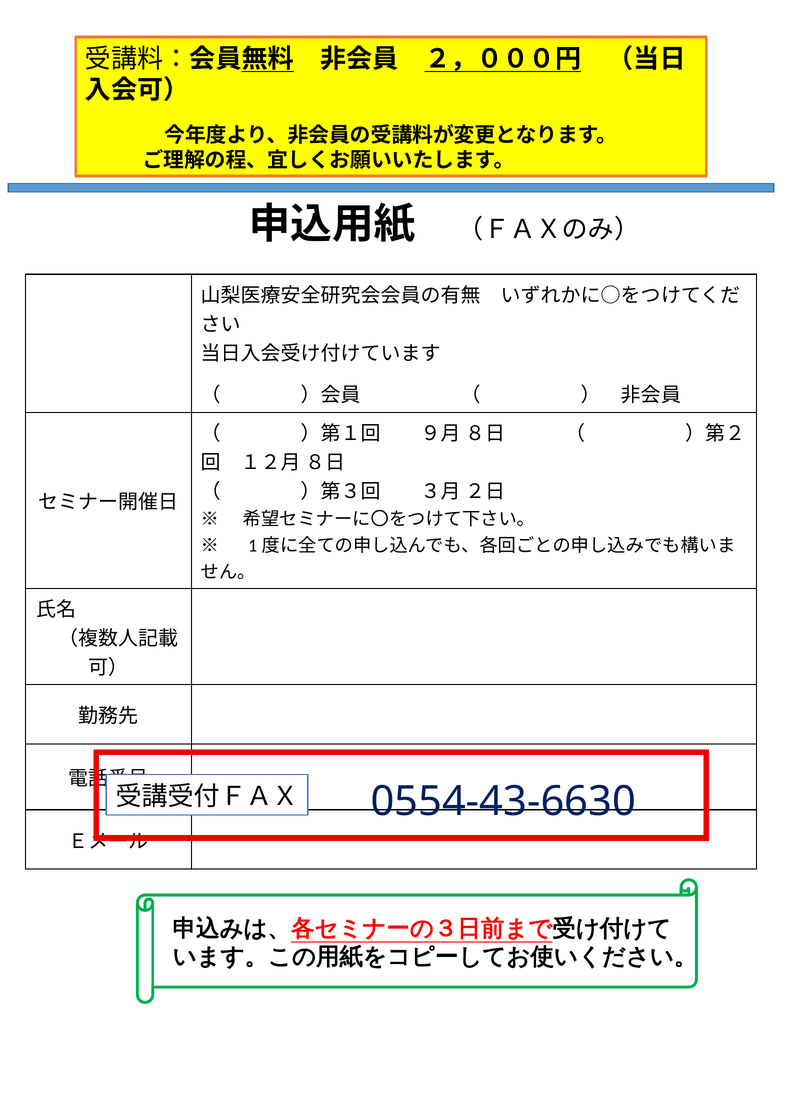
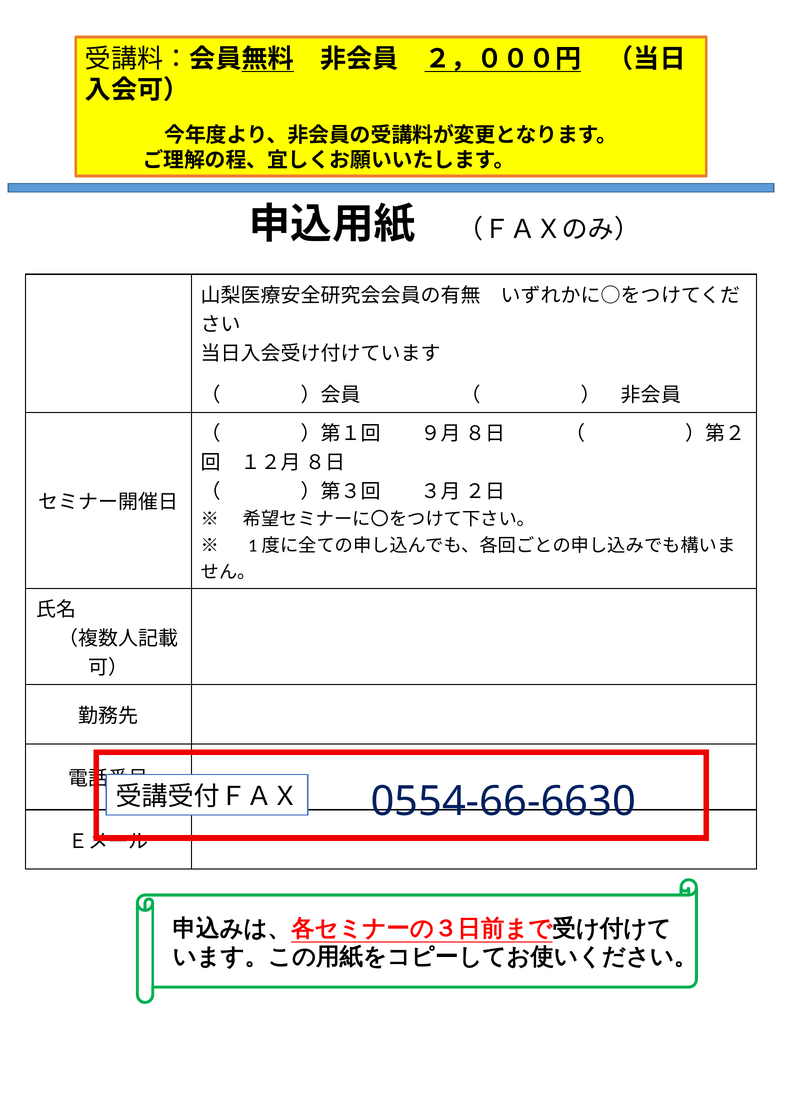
0554-43-6630: 0554-43-6630 -> 0554-66-6630 (503, 802)
